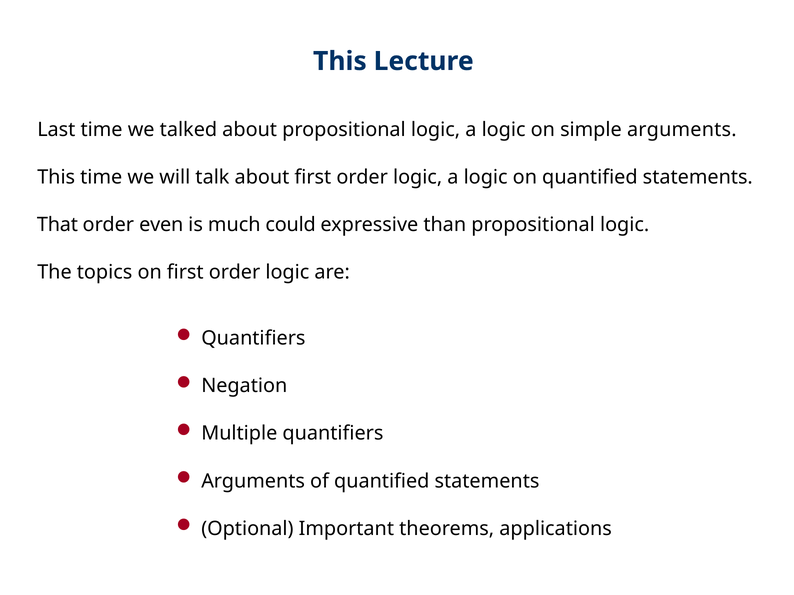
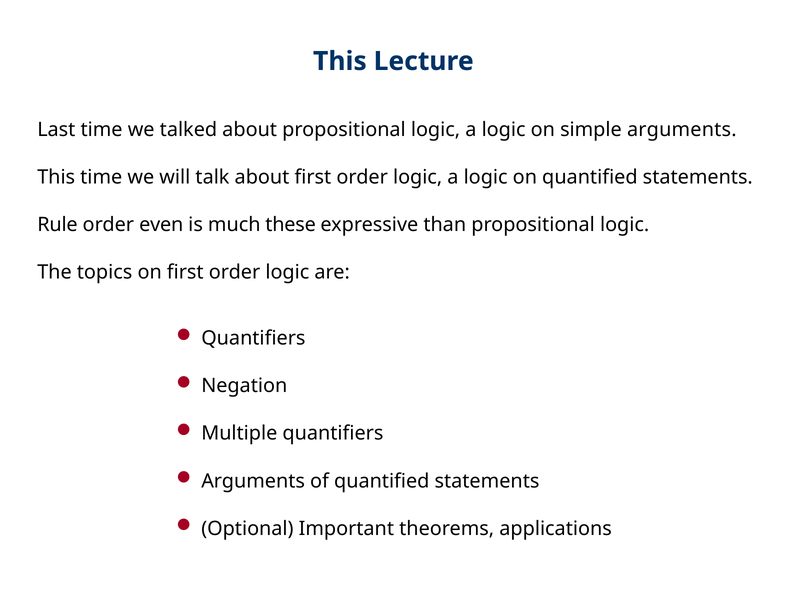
That: That -> Rule (57, 225)
could: could -> these (291, 225)
